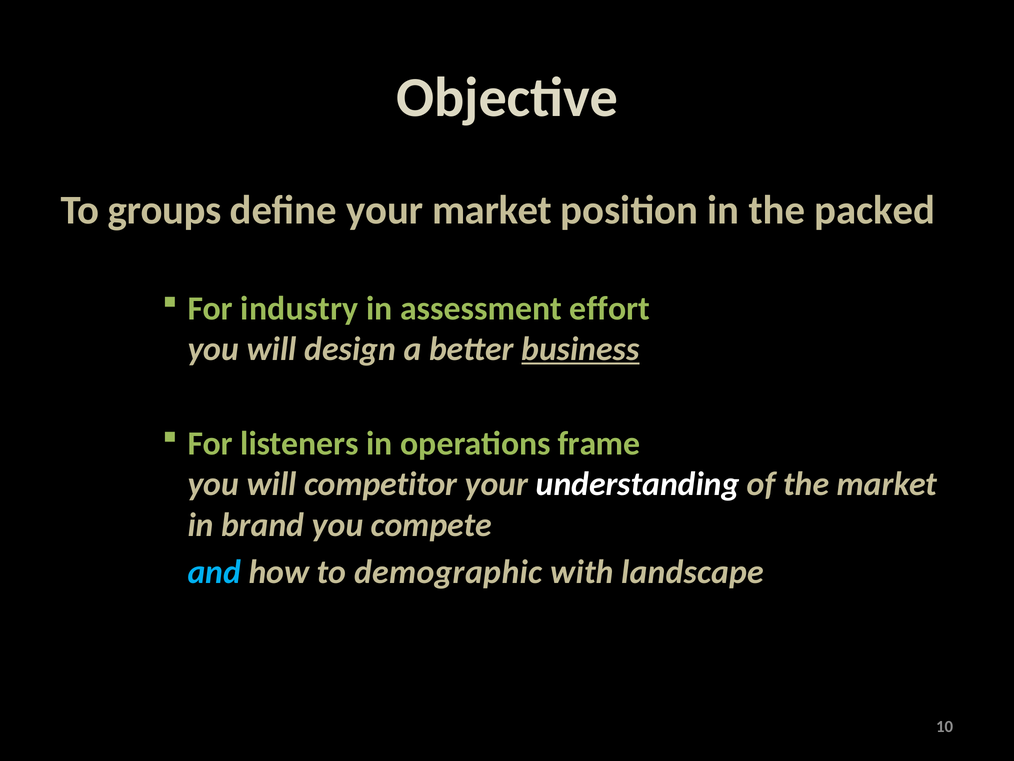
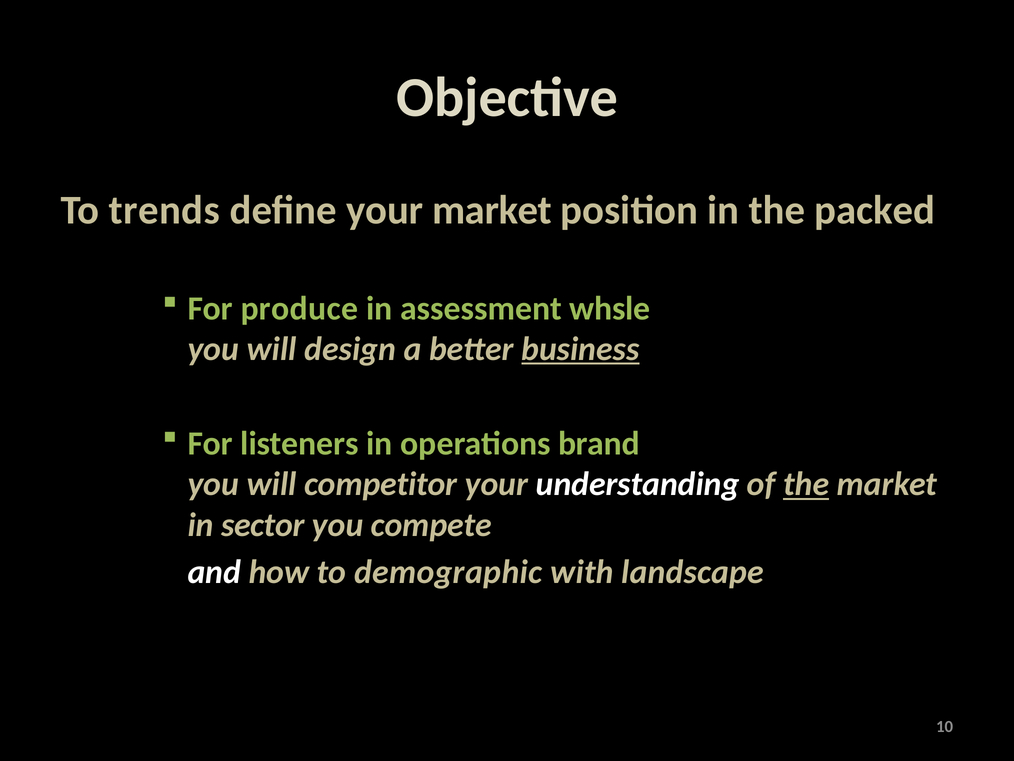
groups: groups -> trends (164, 210)
industry: industry -> produce (299, 308)
effort: effort -> whsle (610, 308)
frame: frame -> brand (599, 443)
the underline: none -> present (806, 484)
brand: brand -> sector (263, 525)
and colour: light blue -> white (214, 572)
